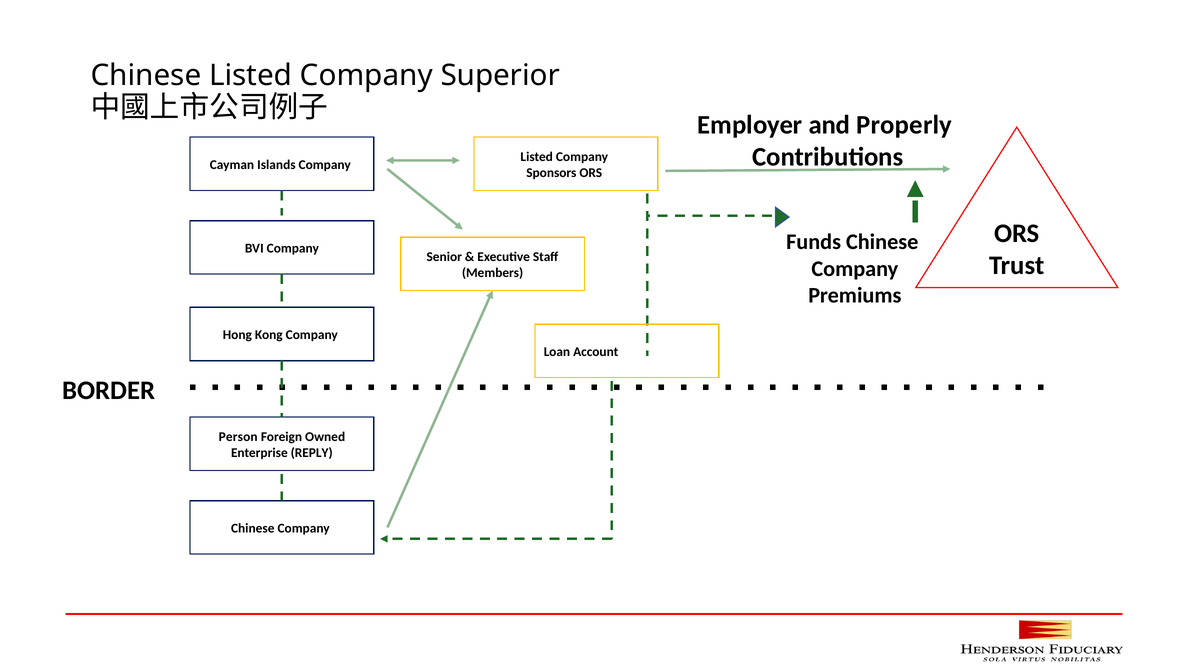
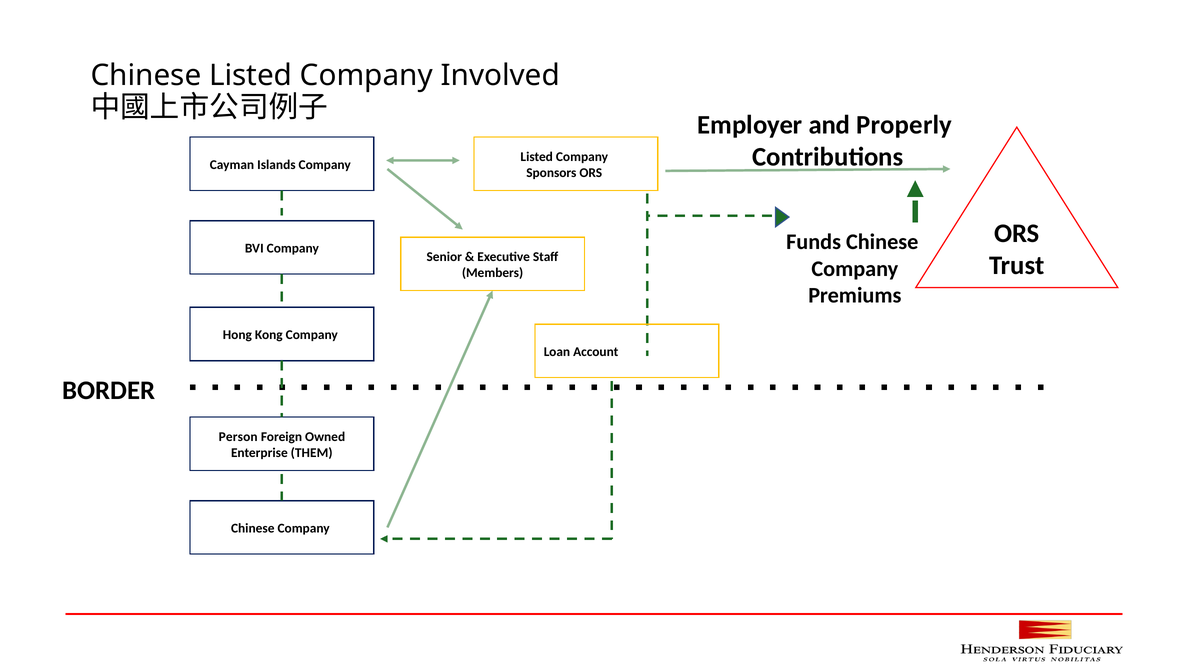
Superior: Superior -> Involved (500, 75)
REPLY: REPLY -> THEM (312, 453)
